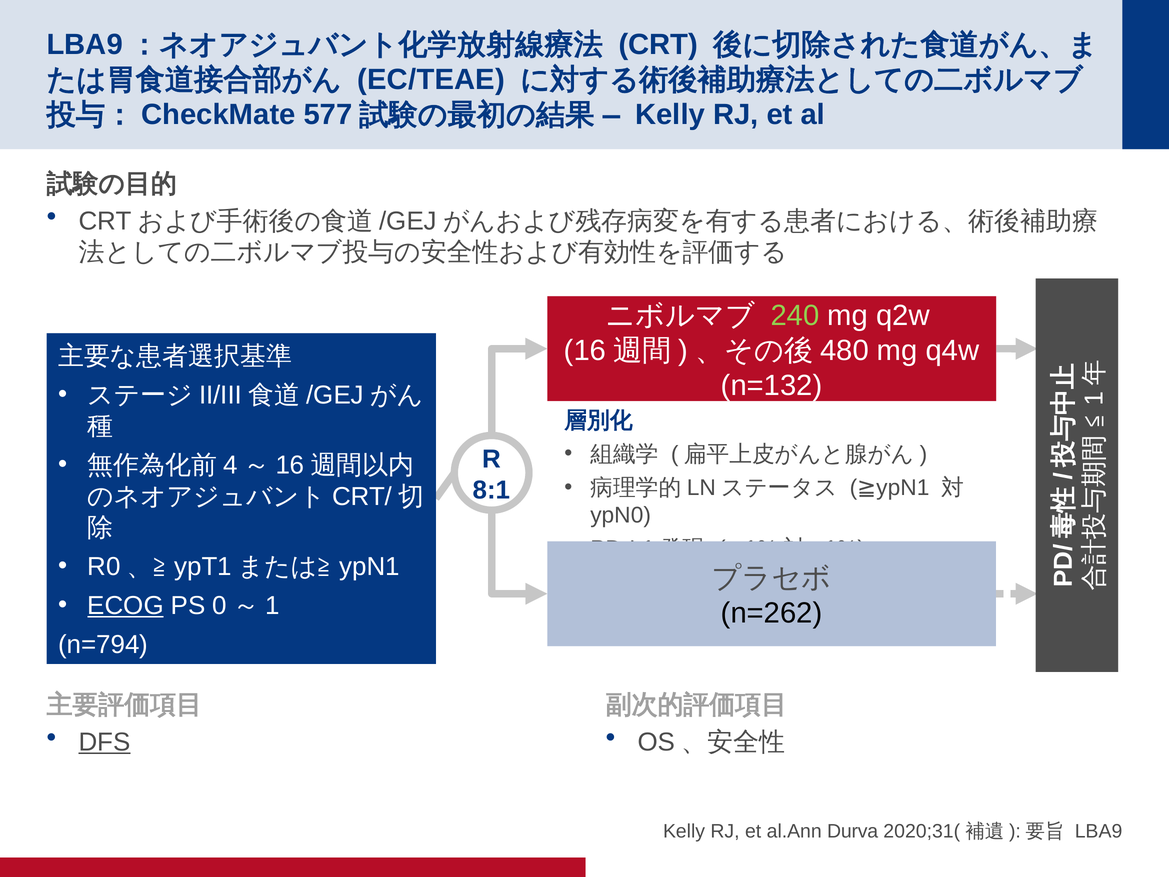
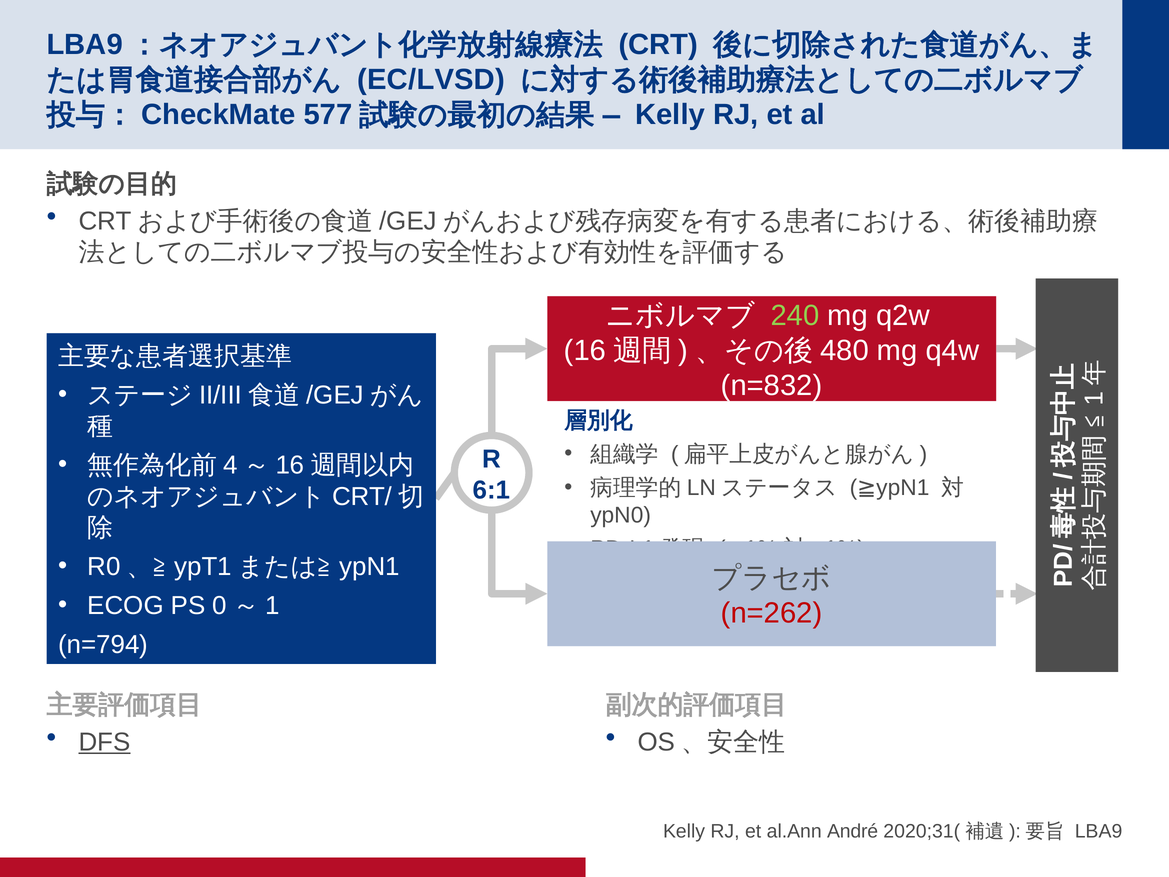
EC/TEAE: EC/TEAE -> EC/LVSD (431, 80)
n=132: n=132 -> n=832 (772, 386)
8:1: 8:1 -> 6:1 (492, 490)
ECOG underline: present -> none (126, 605)
n=262 colour: black -> red (772, 613)
Durva: Durva -> André (853, 831)
